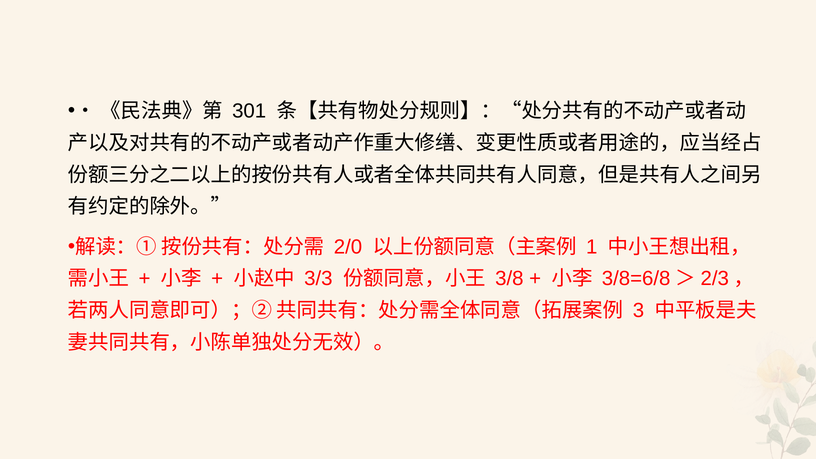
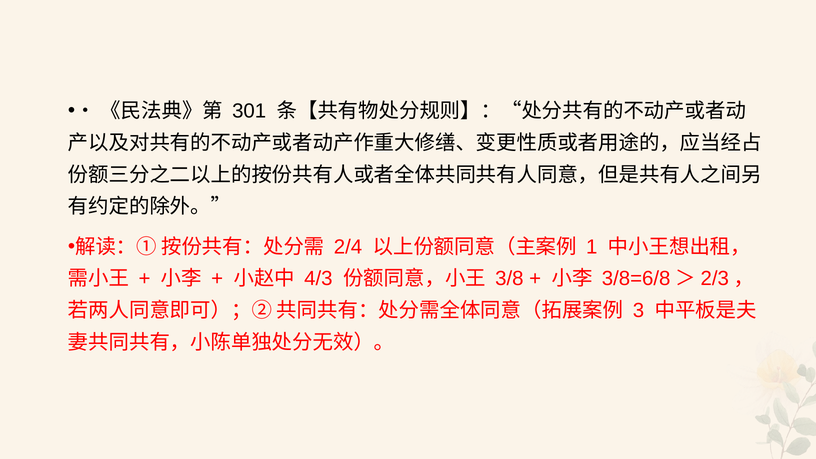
2/0: 2/0 -> 2/4 (348, 247)
3/3: 3/3 -> 4/3 (318, 279)
